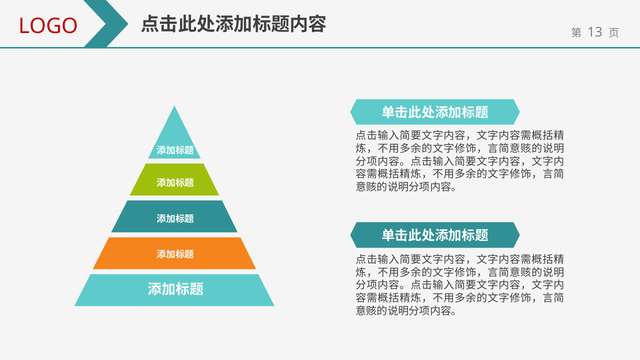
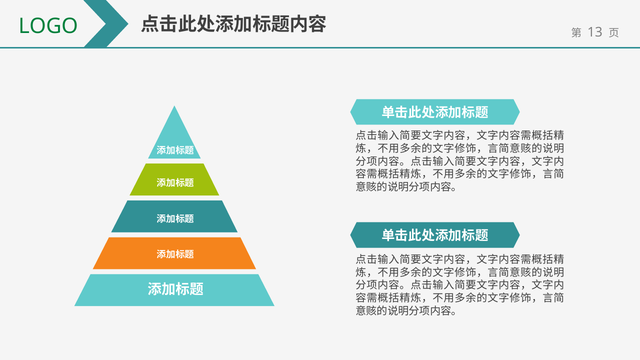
LOGO colour: red -> green (48, 26)
